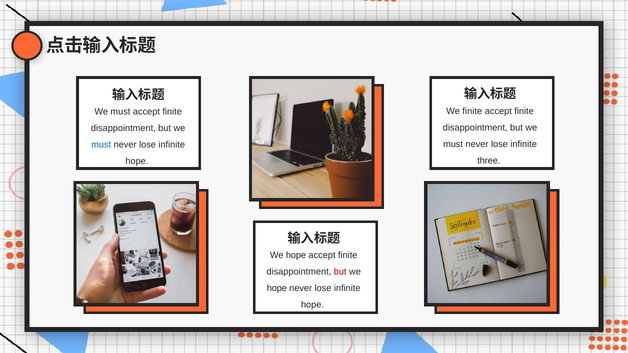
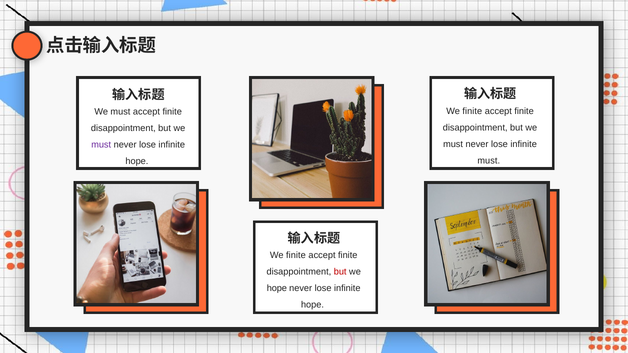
must colour: blue -> purple (101, 145)
three: three -> must (489, 161)
hope: hope -> finite (296, 255)
